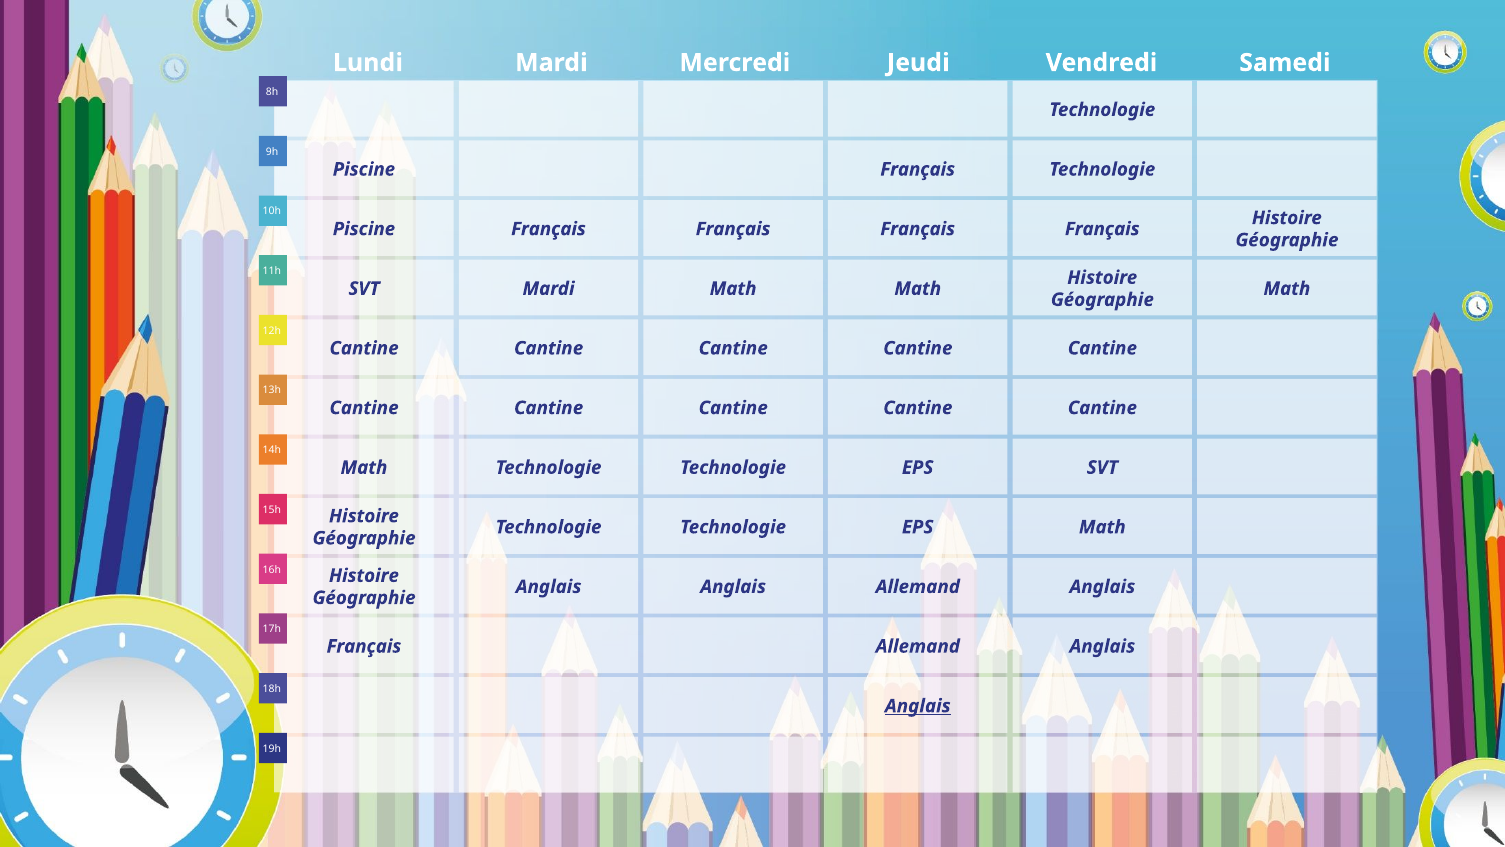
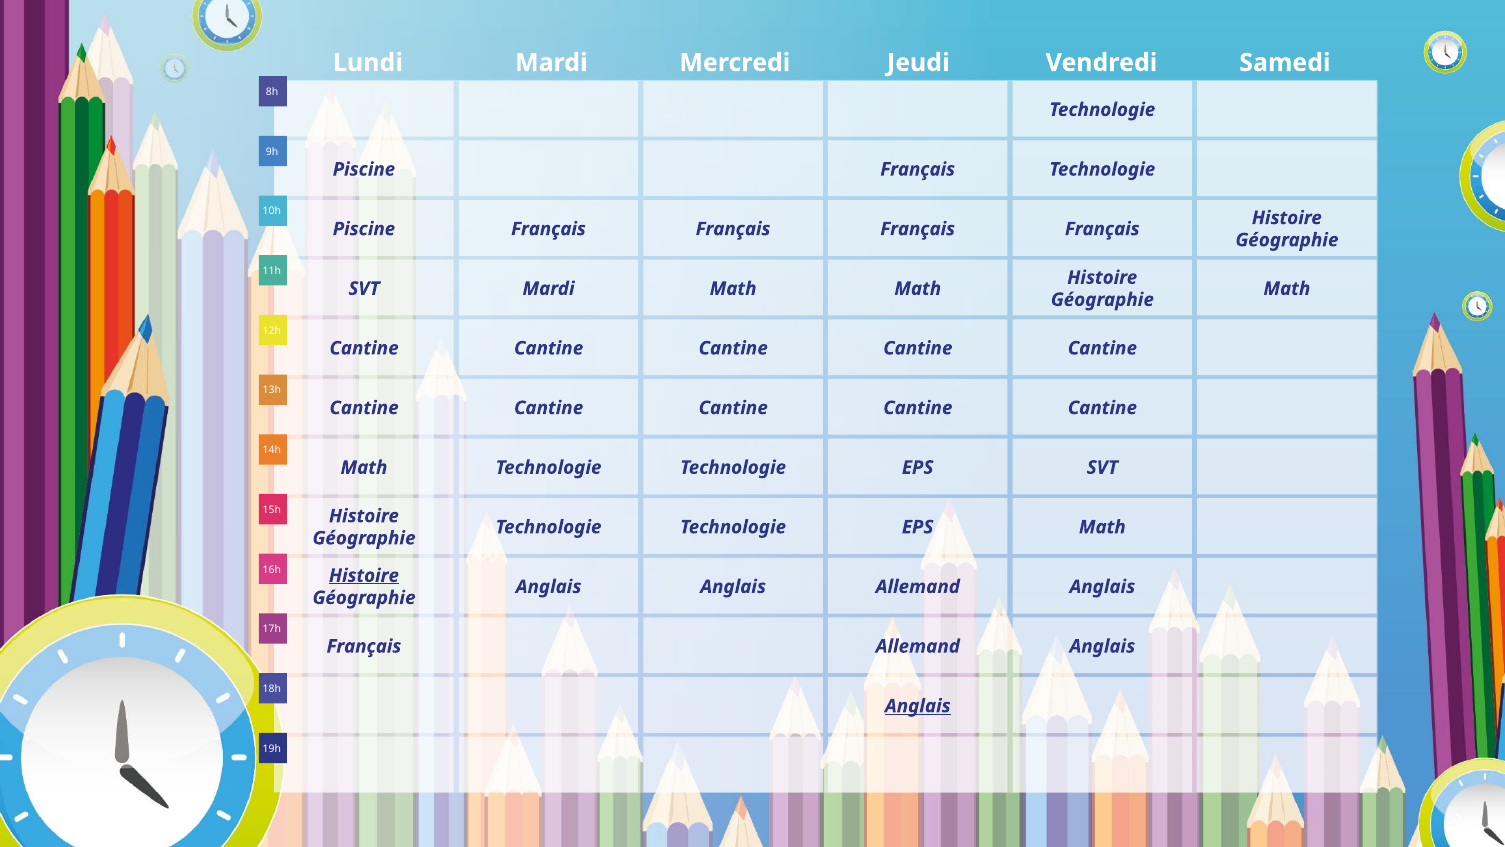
Histoire underline: none -> present (364, 575)
